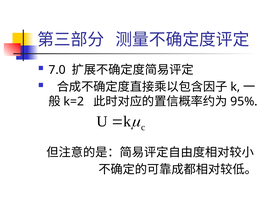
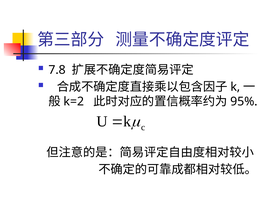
7.0: 7.0 -> 7.8 (57, 70)
